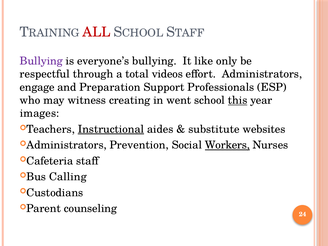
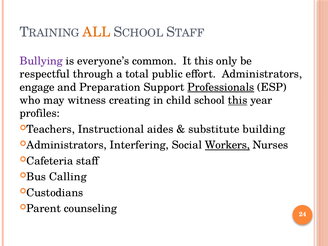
ALL colour: red -> orange (96, 32)
everyone’s bullying: bullying -> common (154, 61)
It like: like -> this (204, 61)
videos: videos -> public (167, 74)
Professionals underline: none -> present (221, 87)
went: went -> child (179, 100)
images: images -> profiles (40, 113)
Instructional underline: present -> none (111, 129)
websites: websites -> building (264, 129)
Prevention: Prevention -> Interfering (139, 145)
